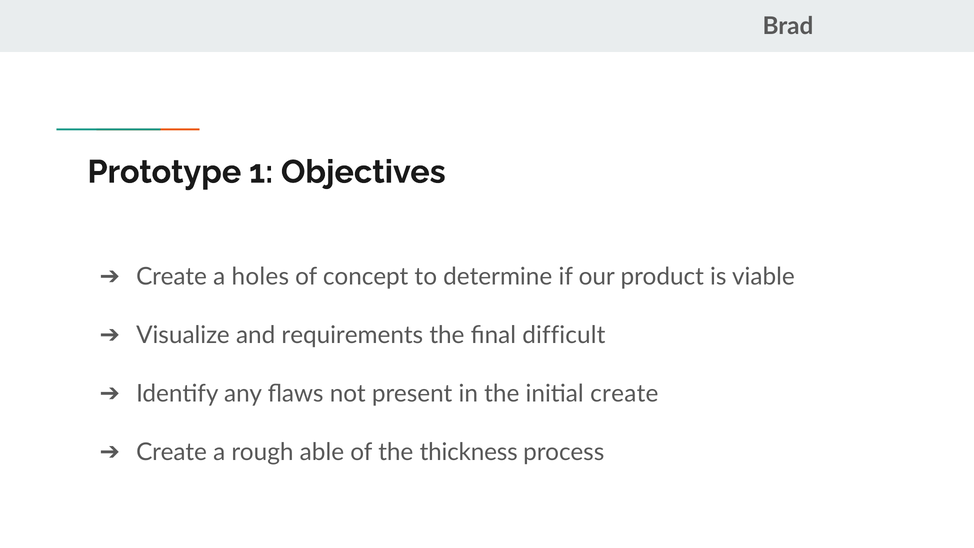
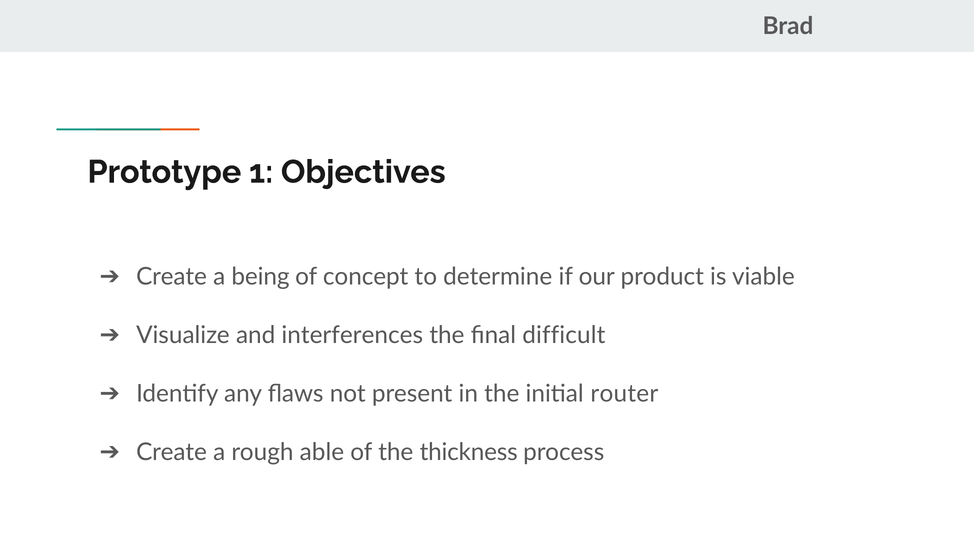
holes: holes -> being (260, 277)
requirements: requirements -> interferences (352, 335)
initial create: create -> router (624, 394)
